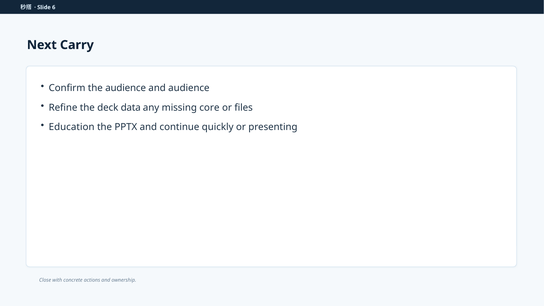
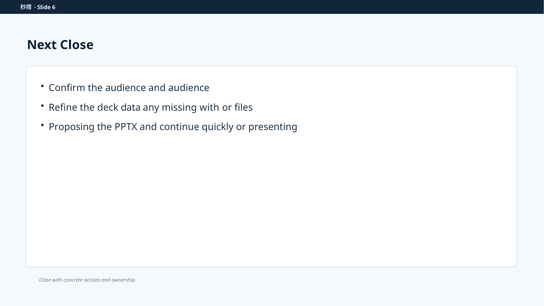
Next Carry: Carry -> Close (77, 45)
missing core: core -> with (209, 108)
Education: Education -> Proposing (72, 127)
